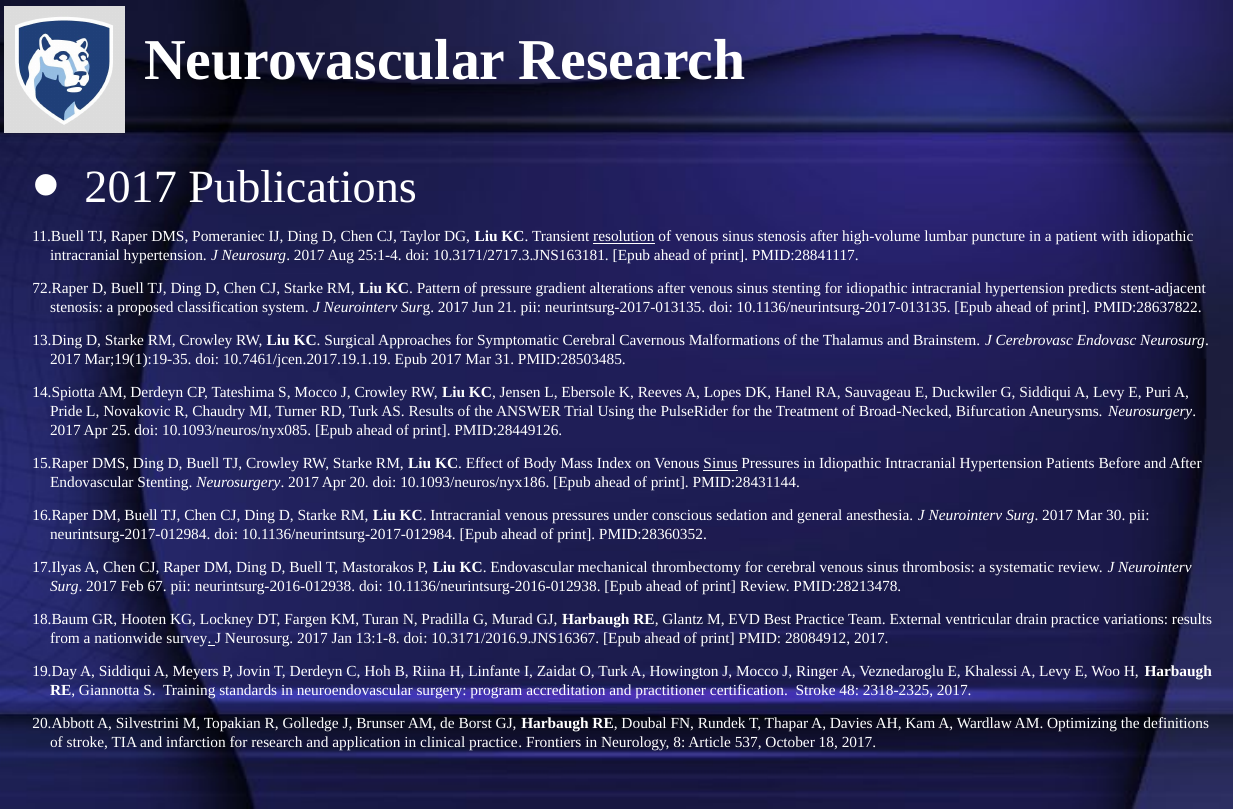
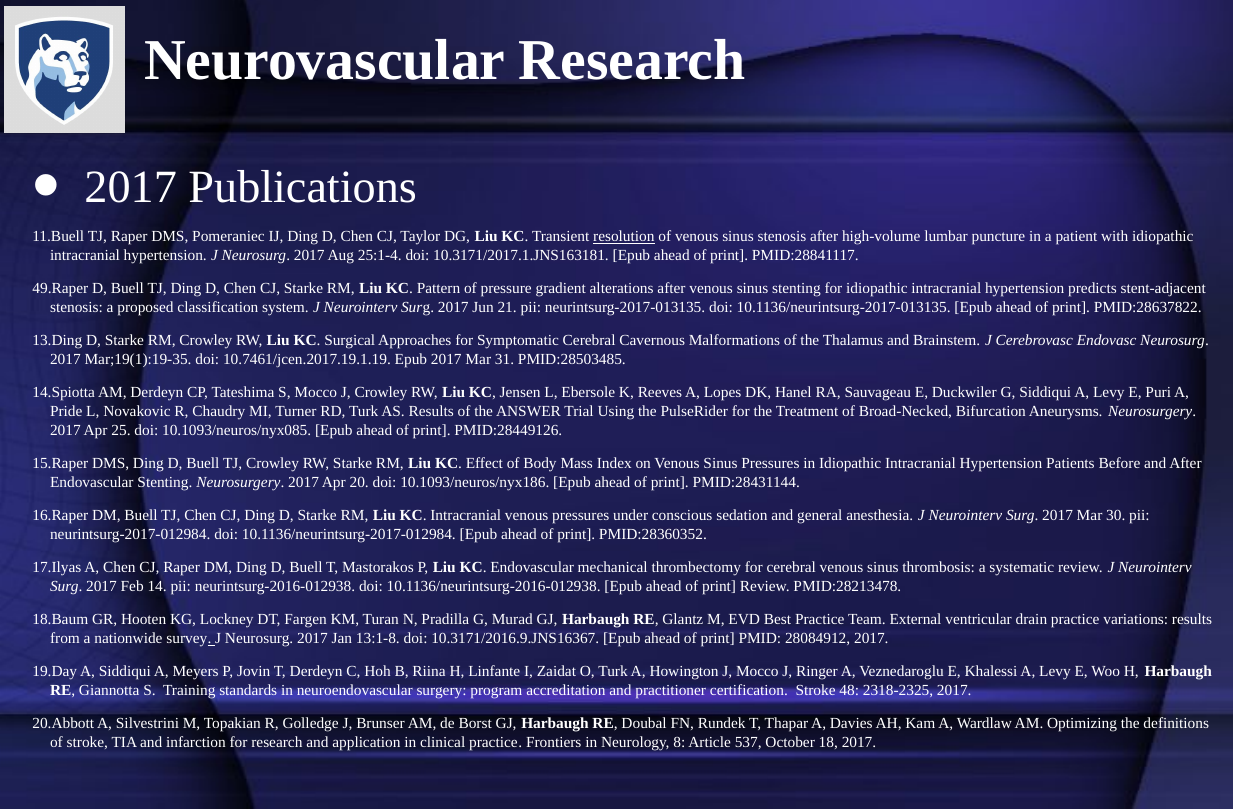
10.3171/2717.3.JNS163181: 10.3171/2717.3.JNS163181 -> 10.3171/2017.1.JNS163181 (521, 256)
72.Raper: 72.Raper -> 49.Raper (60, 288)
Sinus underline: present -> none (721, 463)
67: 67 -> 14 (157, 587)
